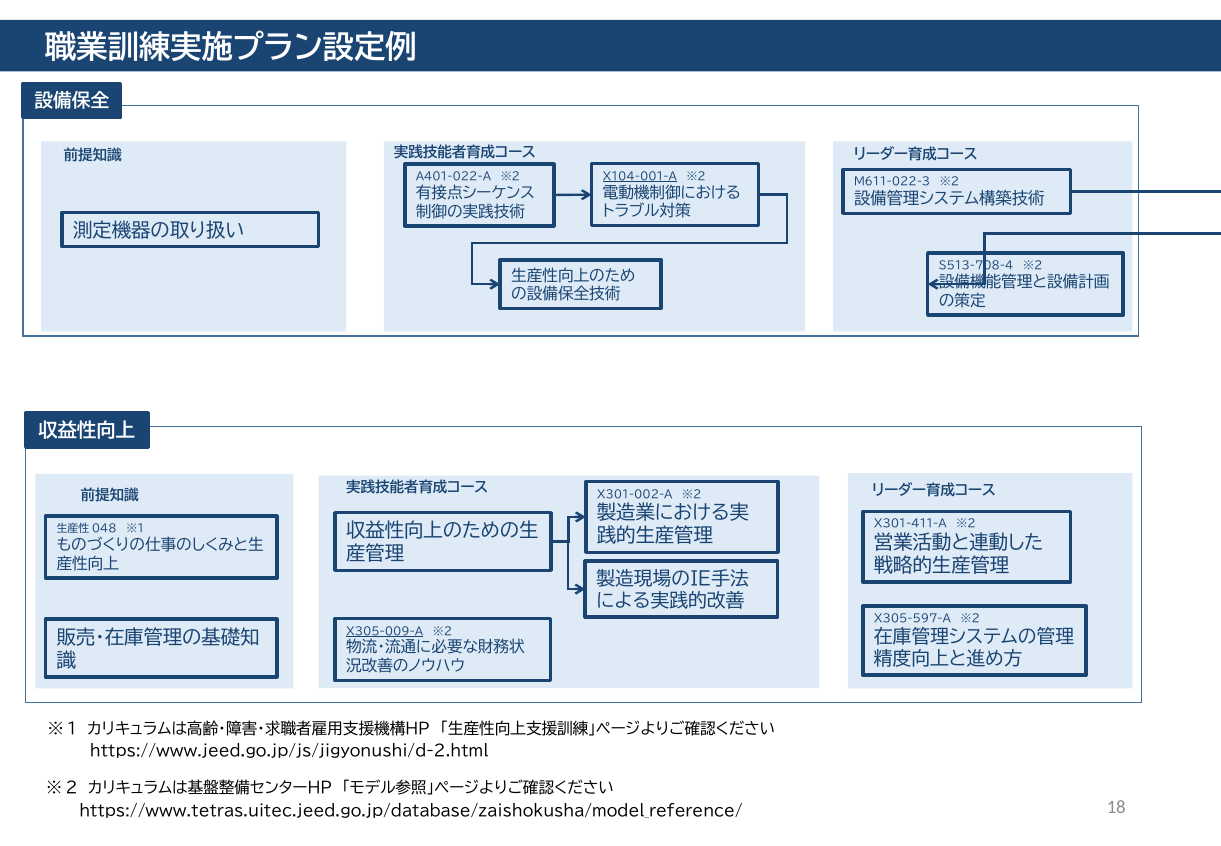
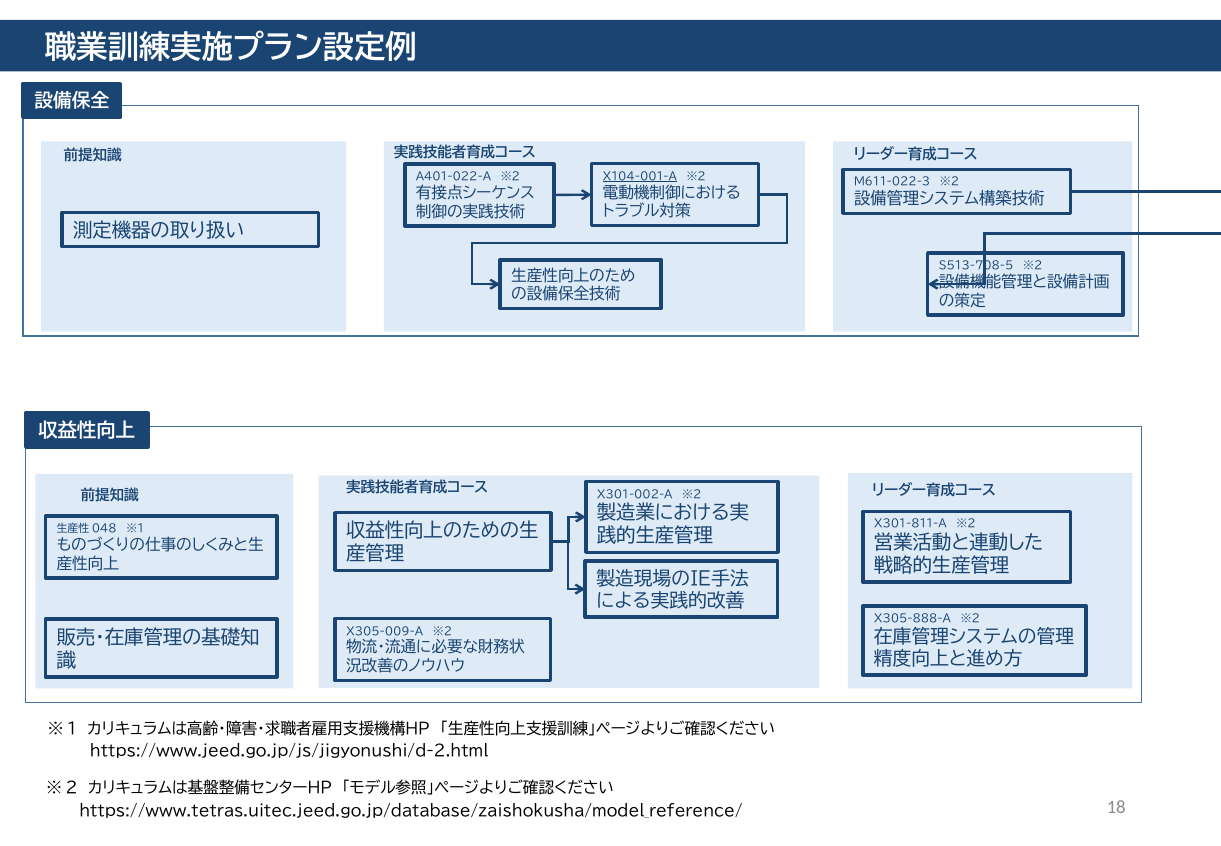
S513-708-4: S513-708-4 -> S513-708-5 (976, 266)
X301-411-A: X301-411-A -> X301-811-A (910, 524)
X305-597-A: X305-597-A -> X305-888-A (912, 618)
X305-009-A underline: present -> none (385, 631)
